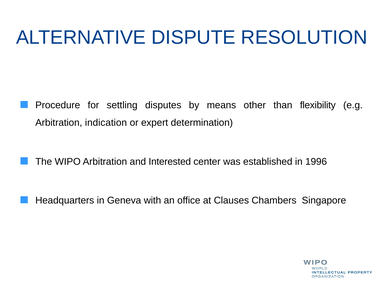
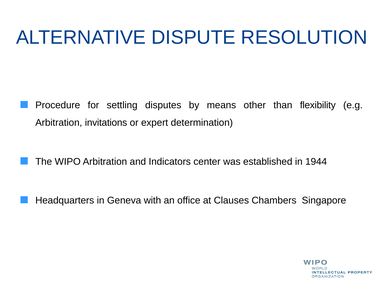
indication: indication -> invitations (106, 123)
Interested: Interested -> Indicators (170, 161)
1996: 1996 -> 1944 (316, 161)
